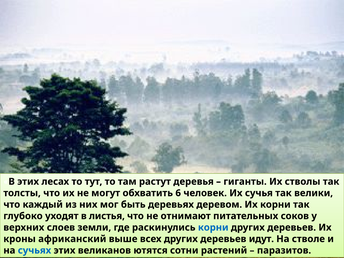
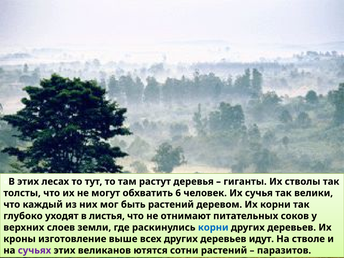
быть деревьях: деревьях -> растений (171, 205)
африканский: африканский -> изготовление (72, 239)
сучьях colour: blue -> purple (35, 250)
